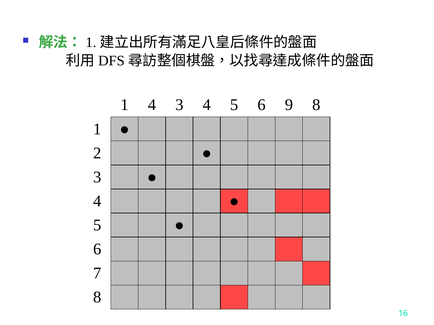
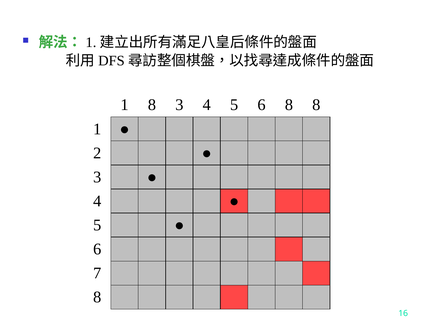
1 4: 4 -> 8 (152, 105)
6 9: 9 -> 8 (289, 105)
